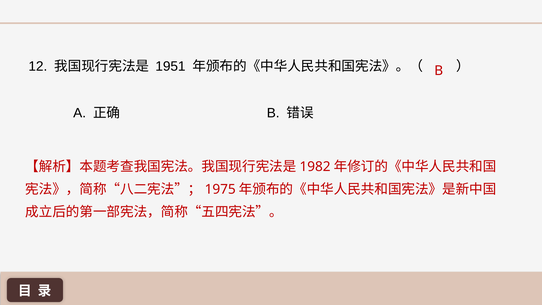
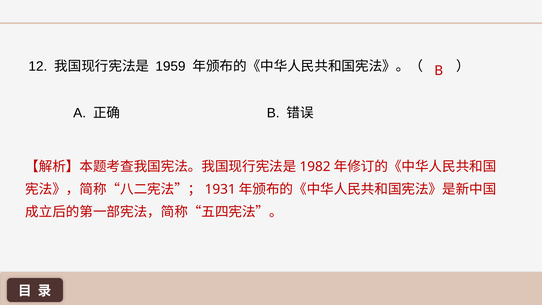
1951: 1951 -> 1959 (170, 66)
1975: 1975 -> 1931 (220, 189)
